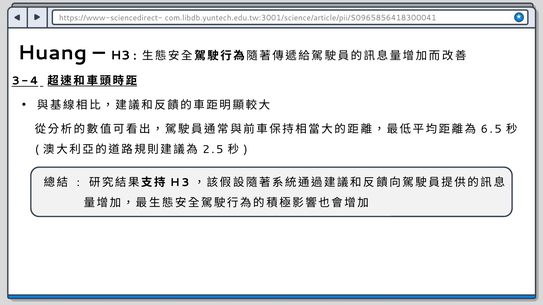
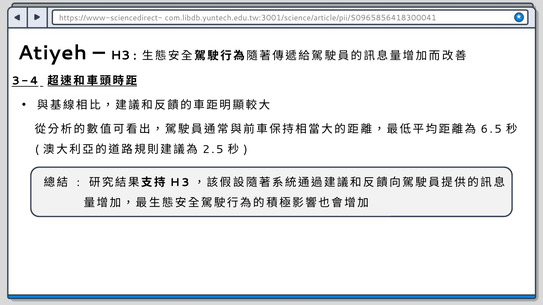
Huang: Huang -> Atiyeh (52, 53)
